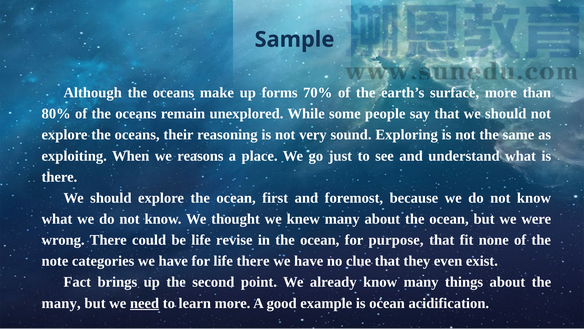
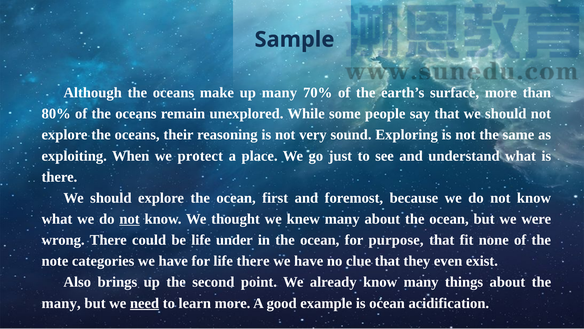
up forms: forms -> many (279, 93)
reasons: reasons -> protect (200, 156)
not underline: none -> present (130, 219)
revise: revise -> under (234, 240)
Fact: Fact -> Also (77, 282)
